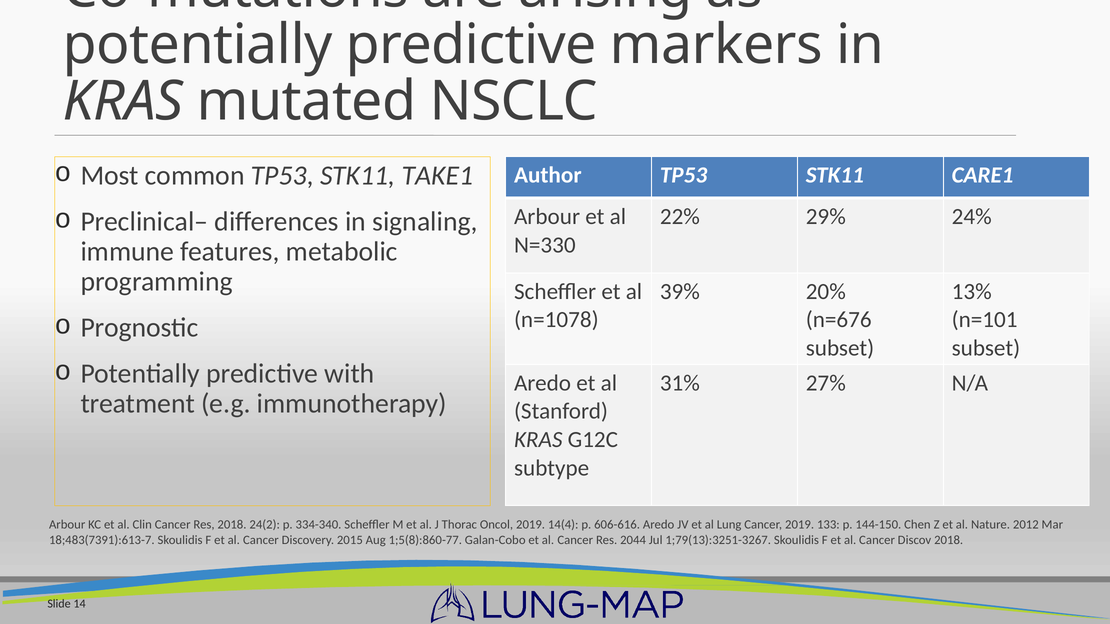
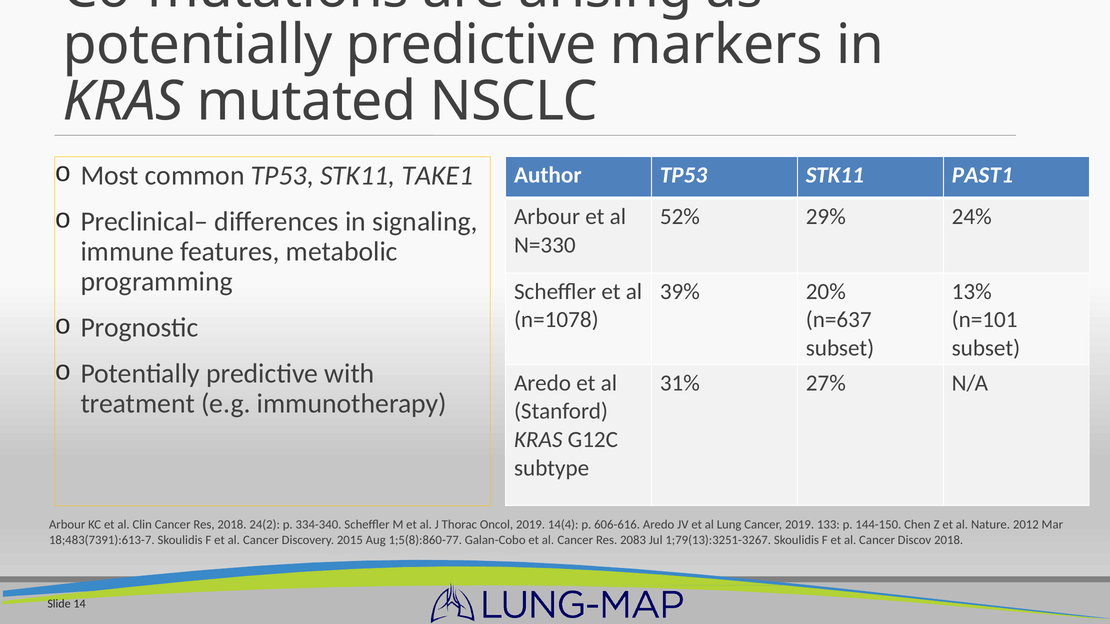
CARE1: CARE1 -> PAST1 (982, 175)
22%: 22% -> 52% (680, 217)
n=676: n=676 -> n=637 (839, 320)
2044: 2044 -> 2083 (633, 540)
